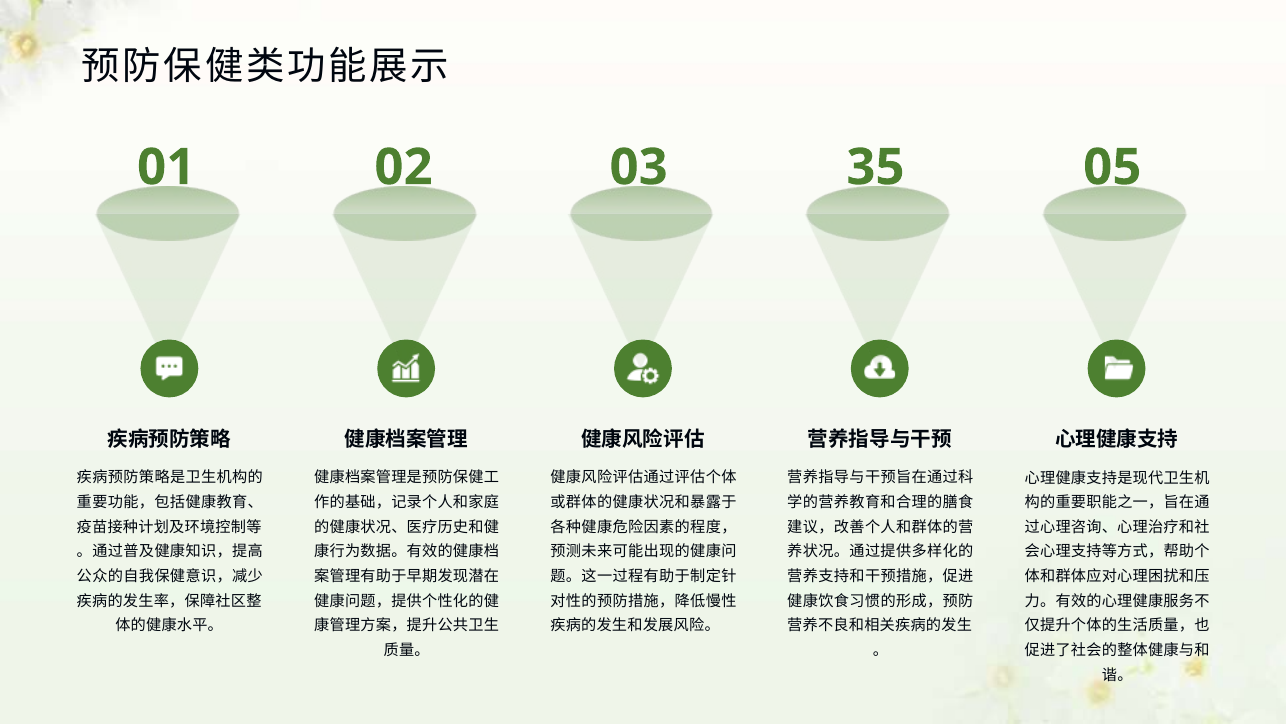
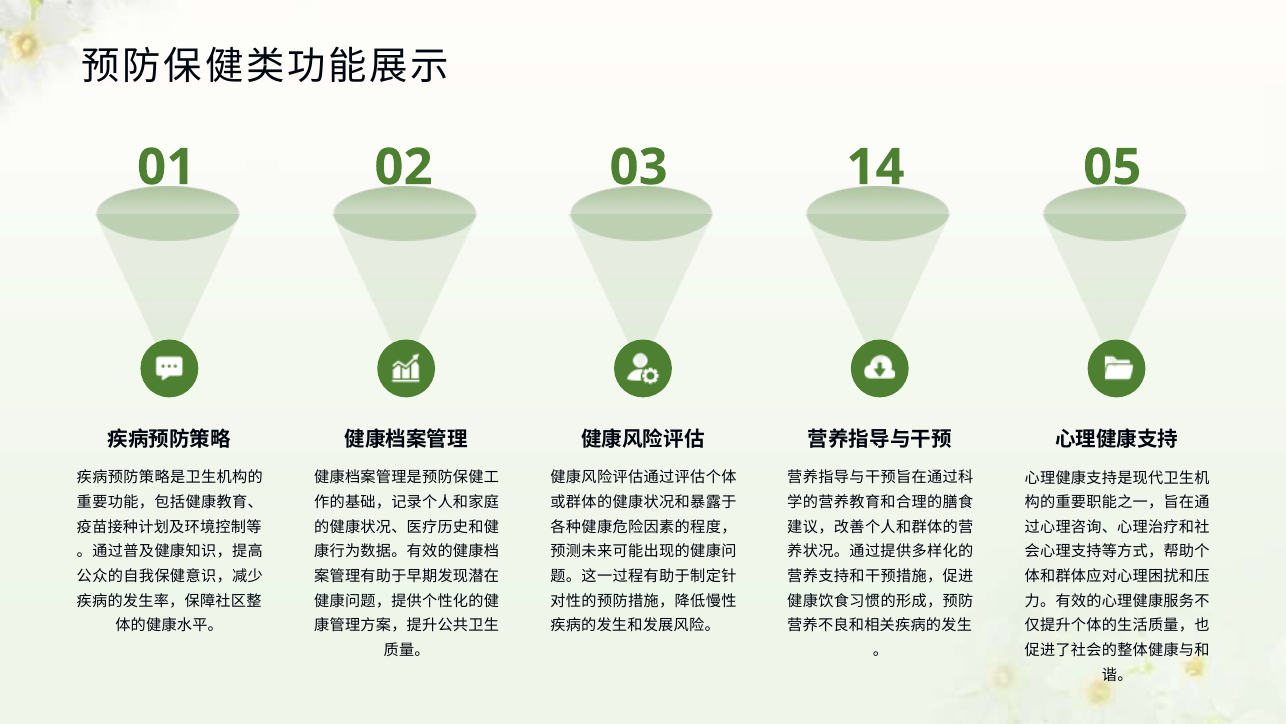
35: 35 -> 14 (875, 167)
